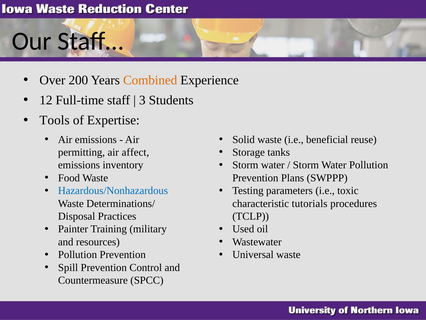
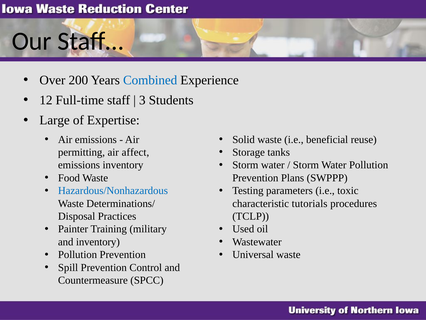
Combined colour: orange -> blue (150, 80)
Tools: Tools -> Large (55, 120)
and resources: resources -> inventory (98, 242)
